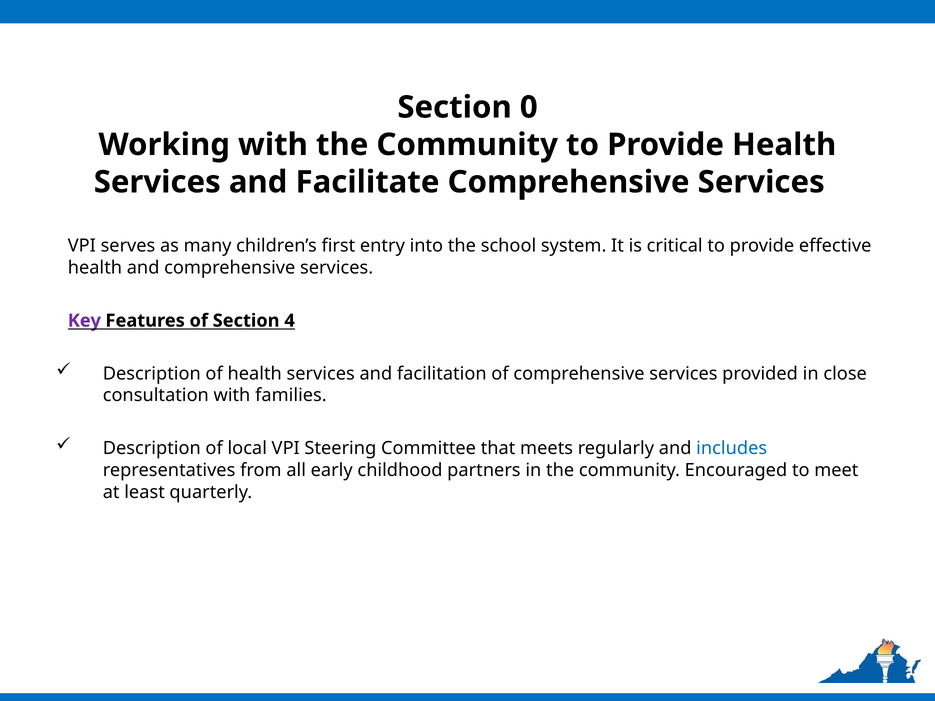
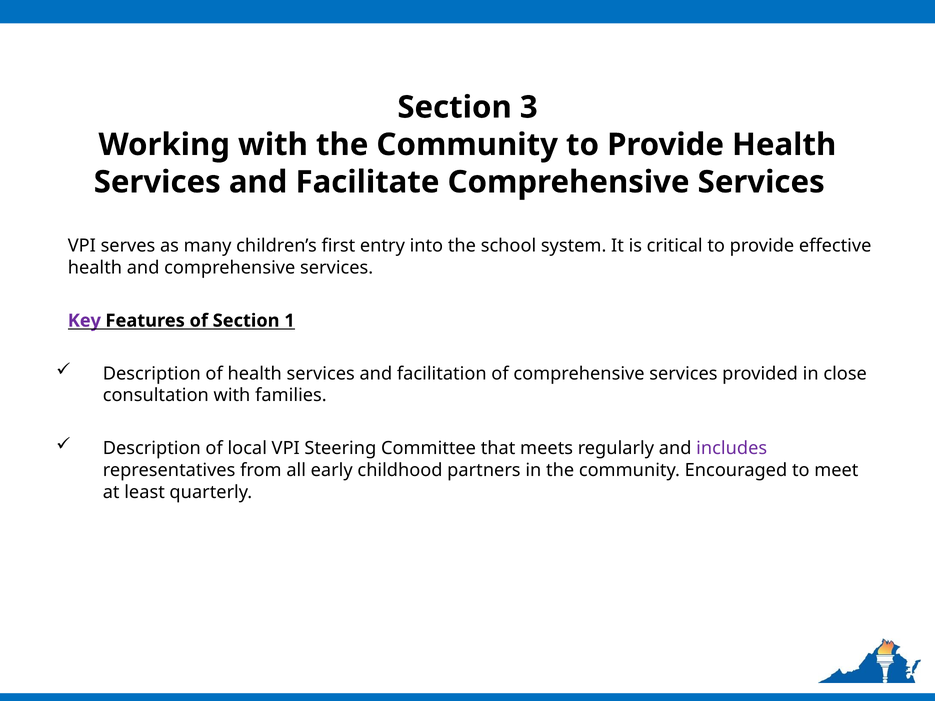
0: 0 -> 3 (529, 107)
4: 4 -> 1 (290, 321)
includes colour: blue -> purple (732, 449)
